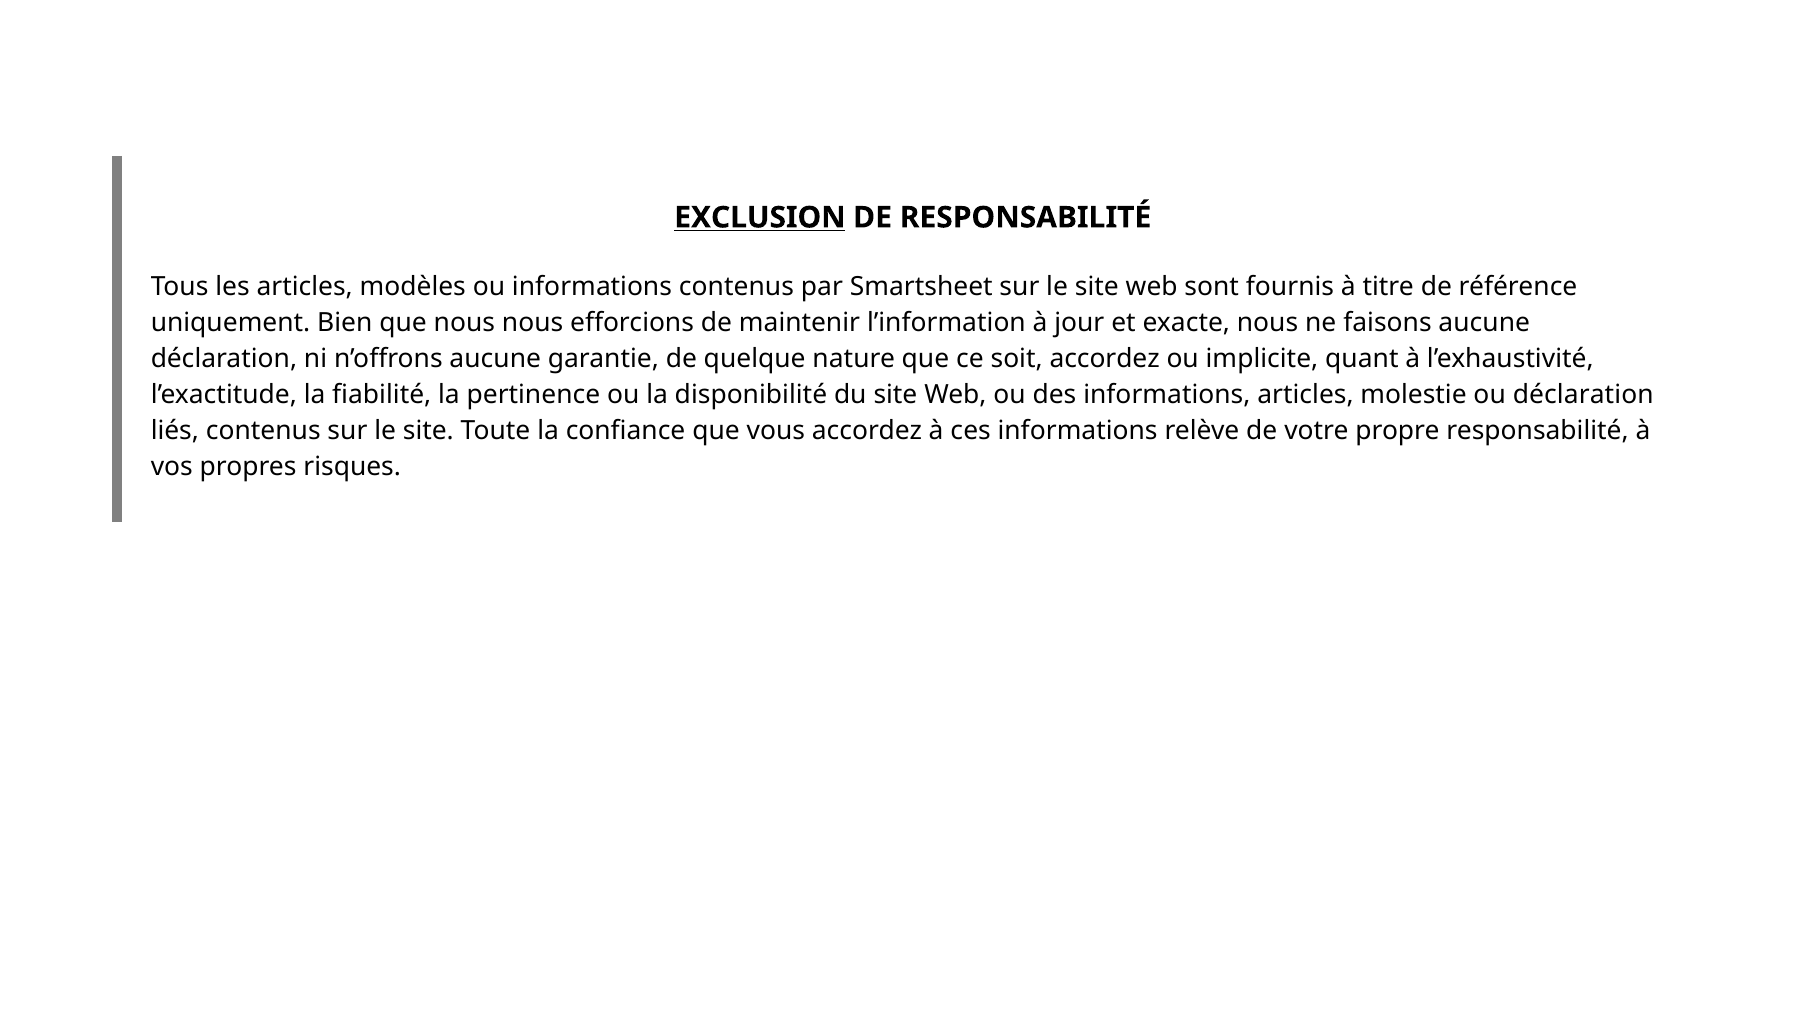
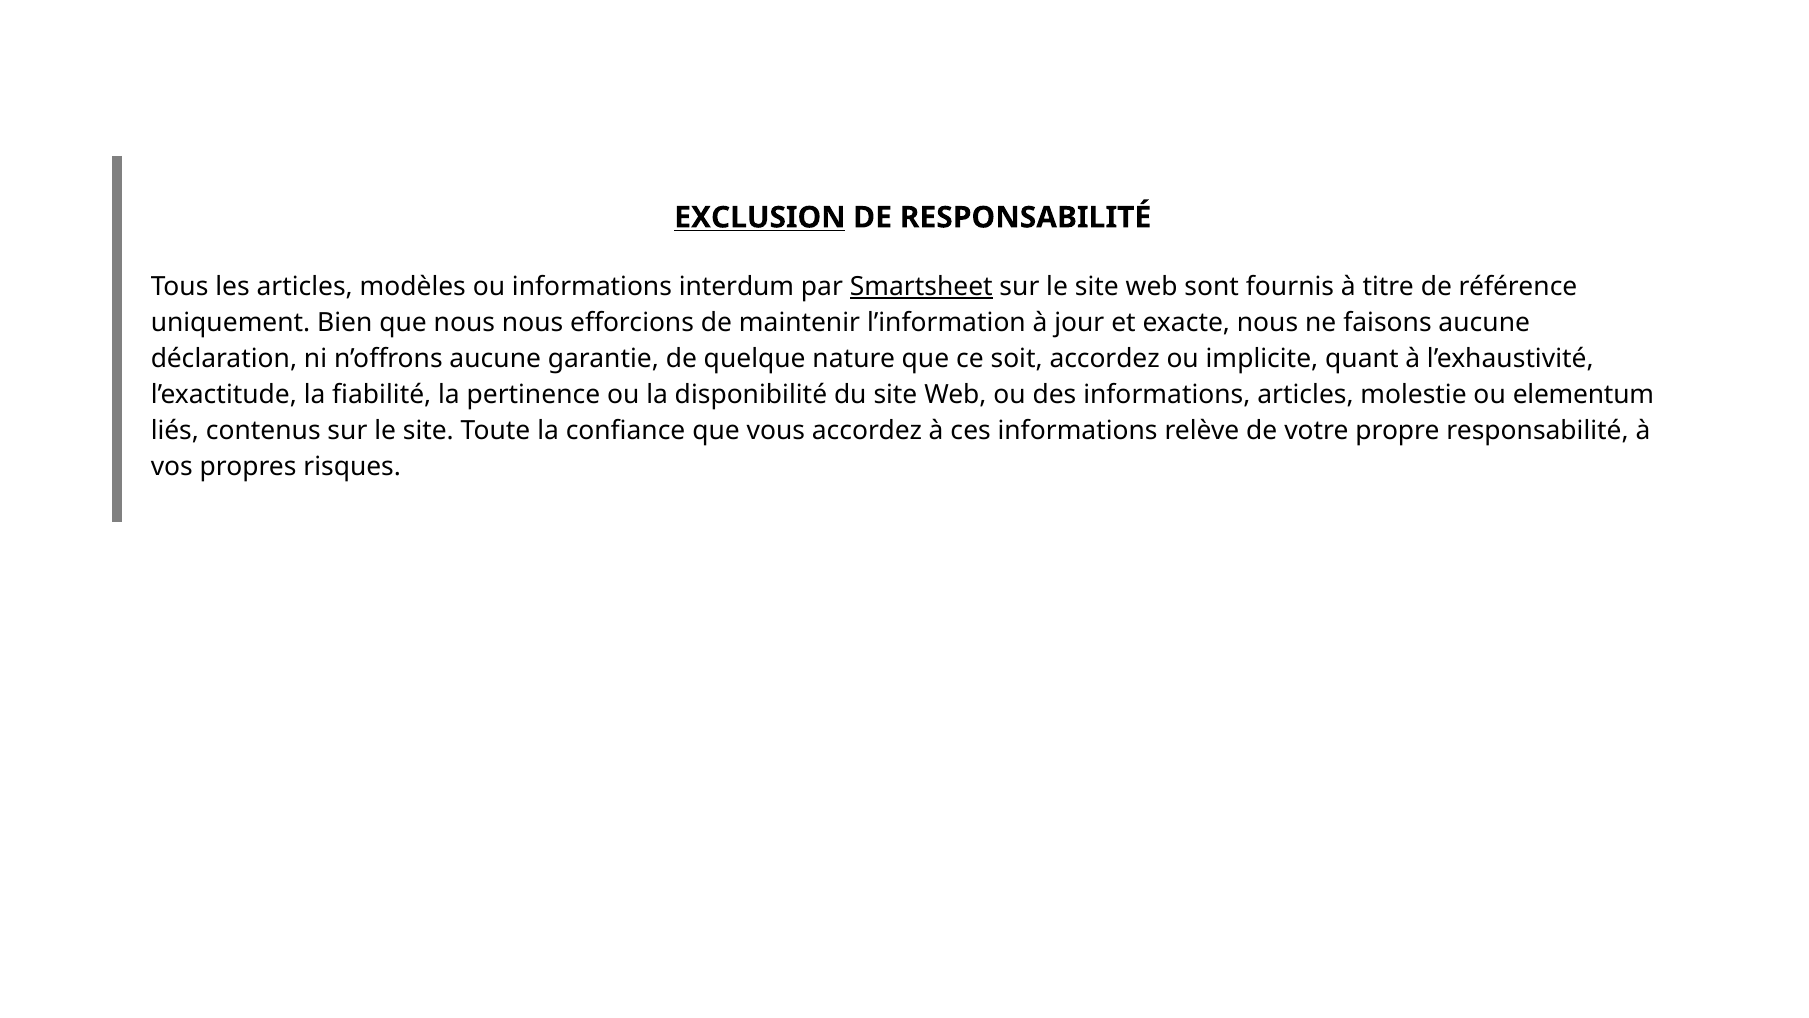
informations contenus: contenus -> interdum (737, 287)
Smartsheet underline: none -> present (921, 287)
ou déclaration: déclaration -> elementum (1583, 394)
